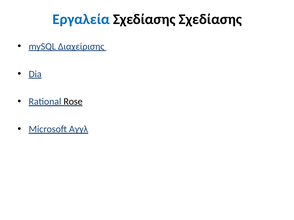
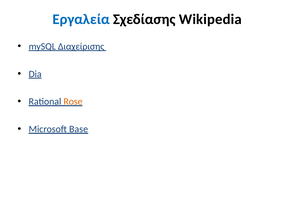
Σχεδίασης Σχεδίασης: Σχεδίασης -> Wikipedia (210, 19)
Rose colour: black -> orange (73, 102)
Αγγλ: Αγγλ -> Base (79, 129)
